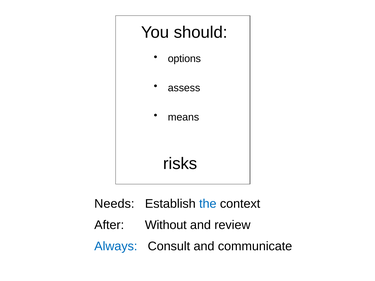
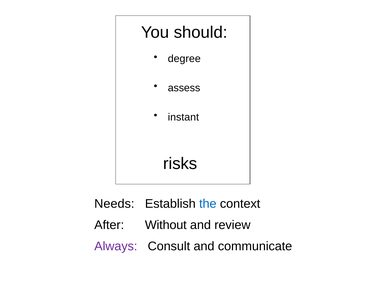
options: options -> degree (184, 59)
means: means -> instant (183, 117)
Always colour: blue -> purple (116, 246)
